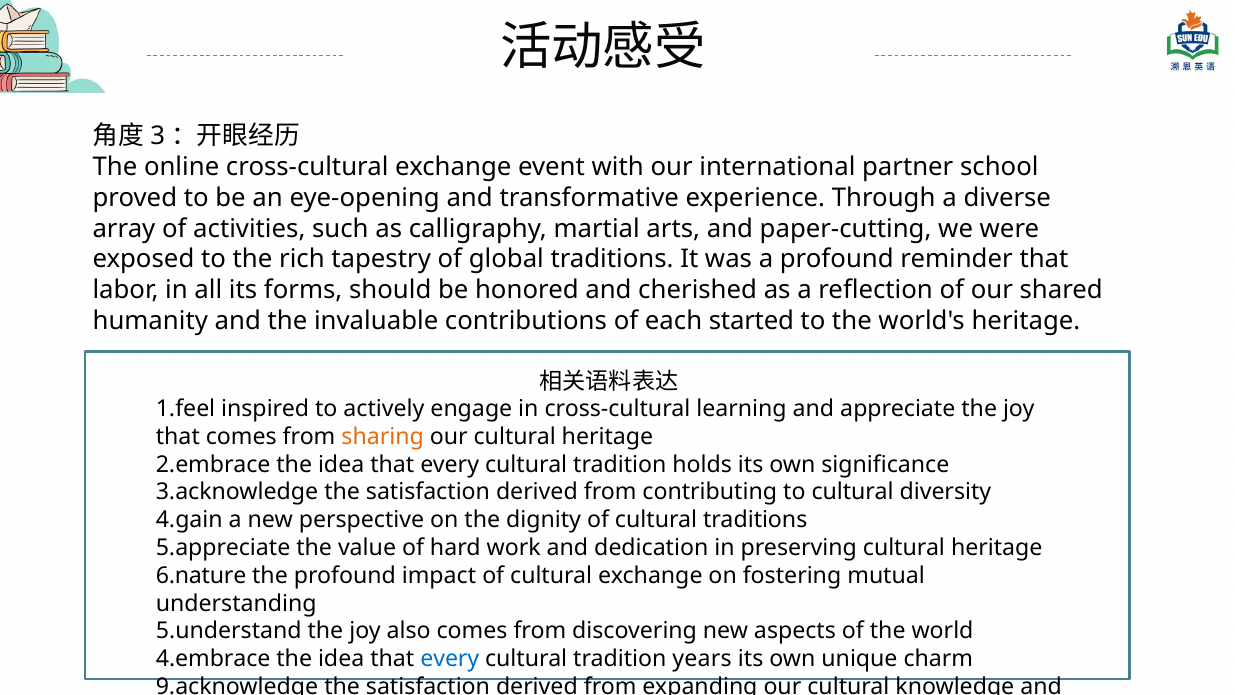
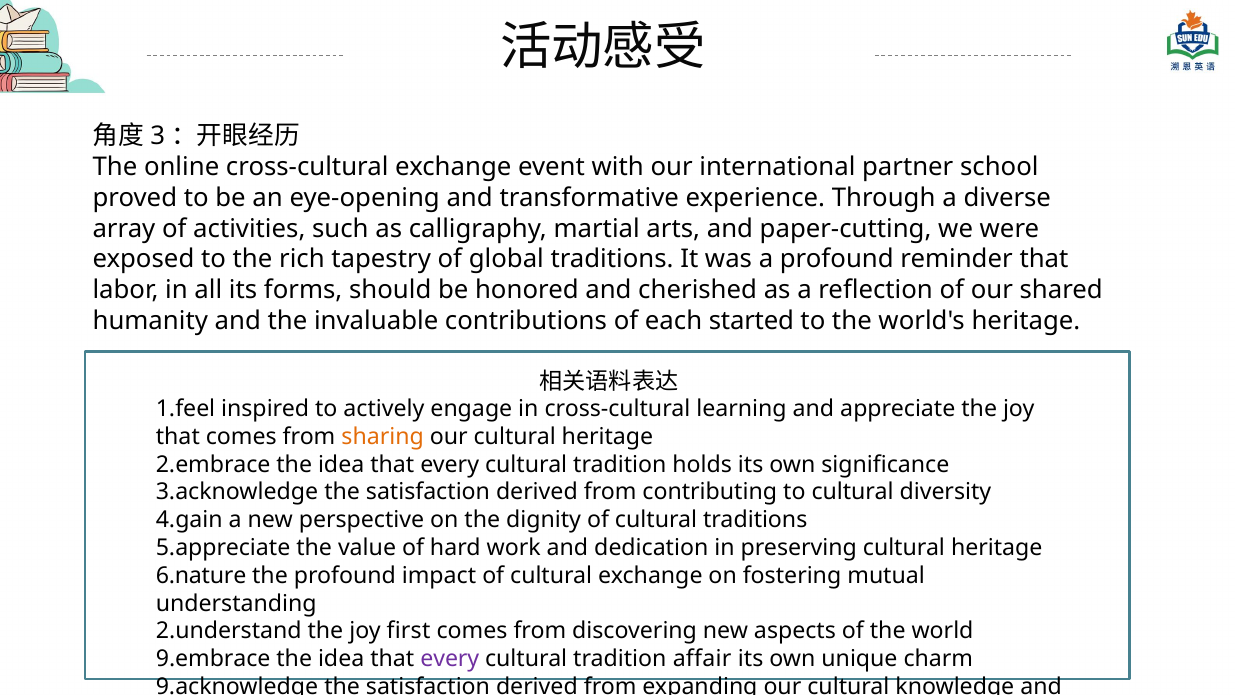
5.understand: 5.understand -> 2.understand (229, 631)
also: also -> first (408, 631)
4.embrace: 4.embrace -> 9.embrace (213, 659)
every colour: blue -> purple (450, 659)
years: years -> affair (702, 659)
